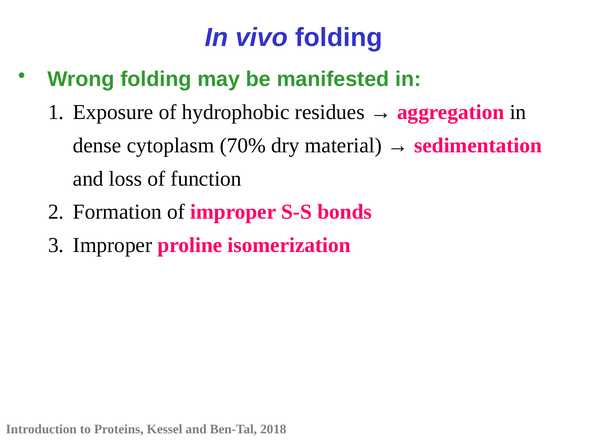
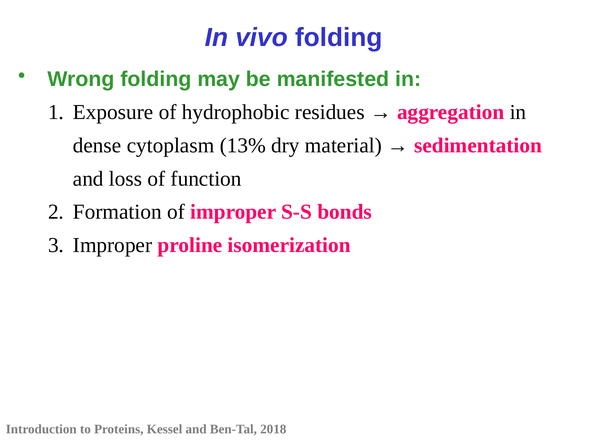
70%: 70% -> 13% (243, 146)
